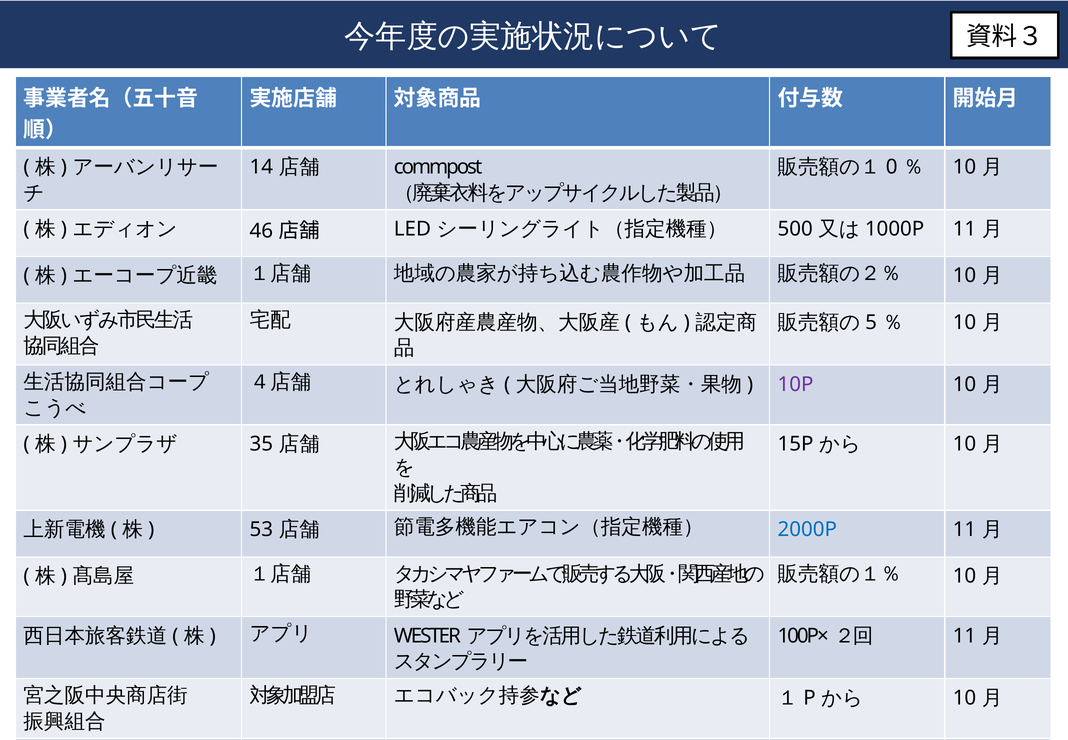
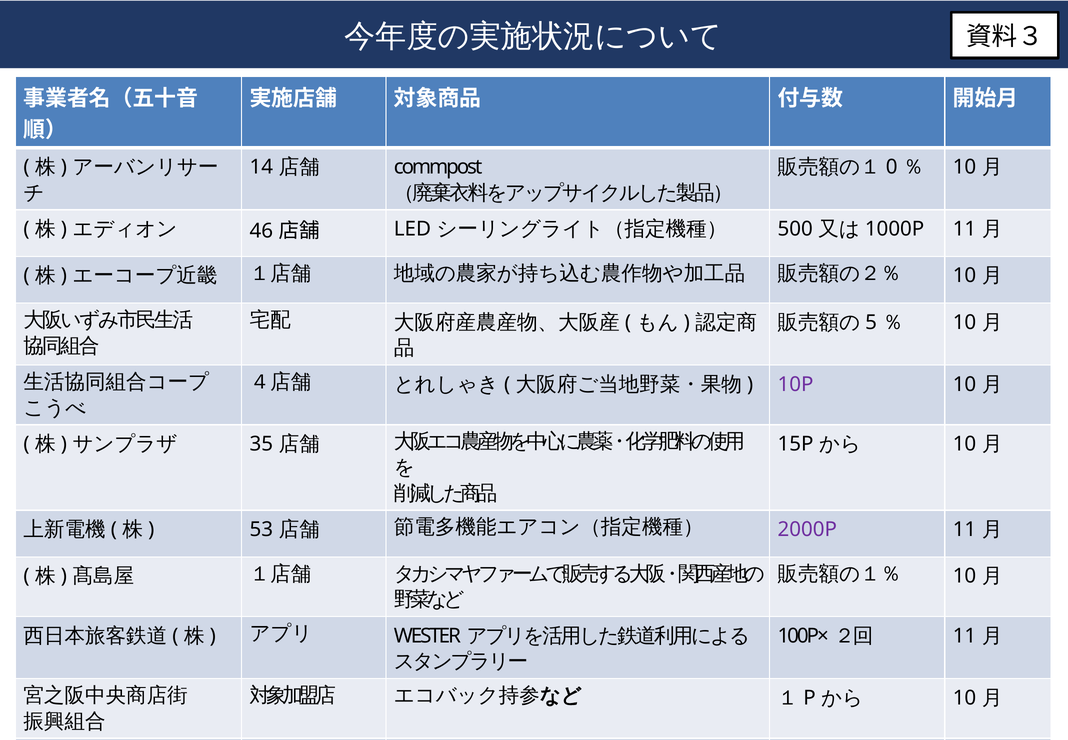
2000P colour: blue -> purple (807, 529)
